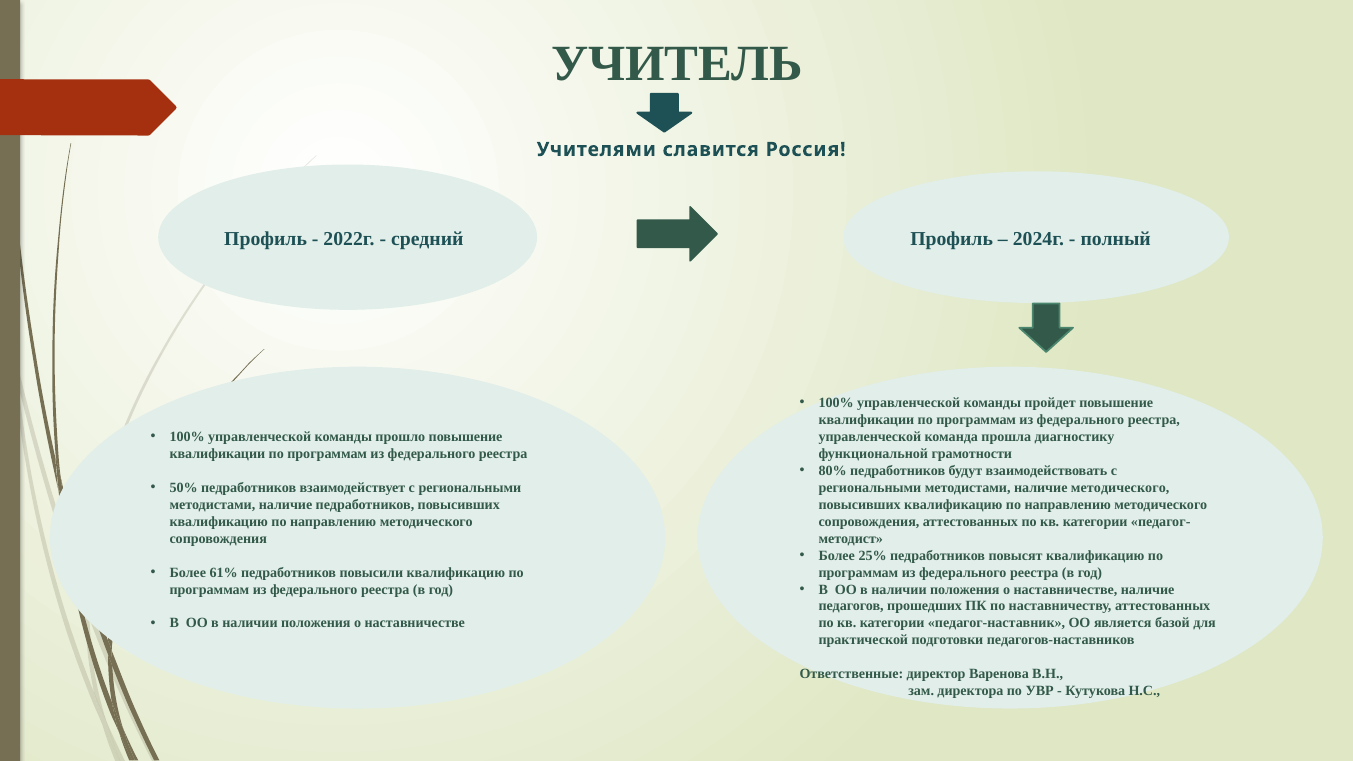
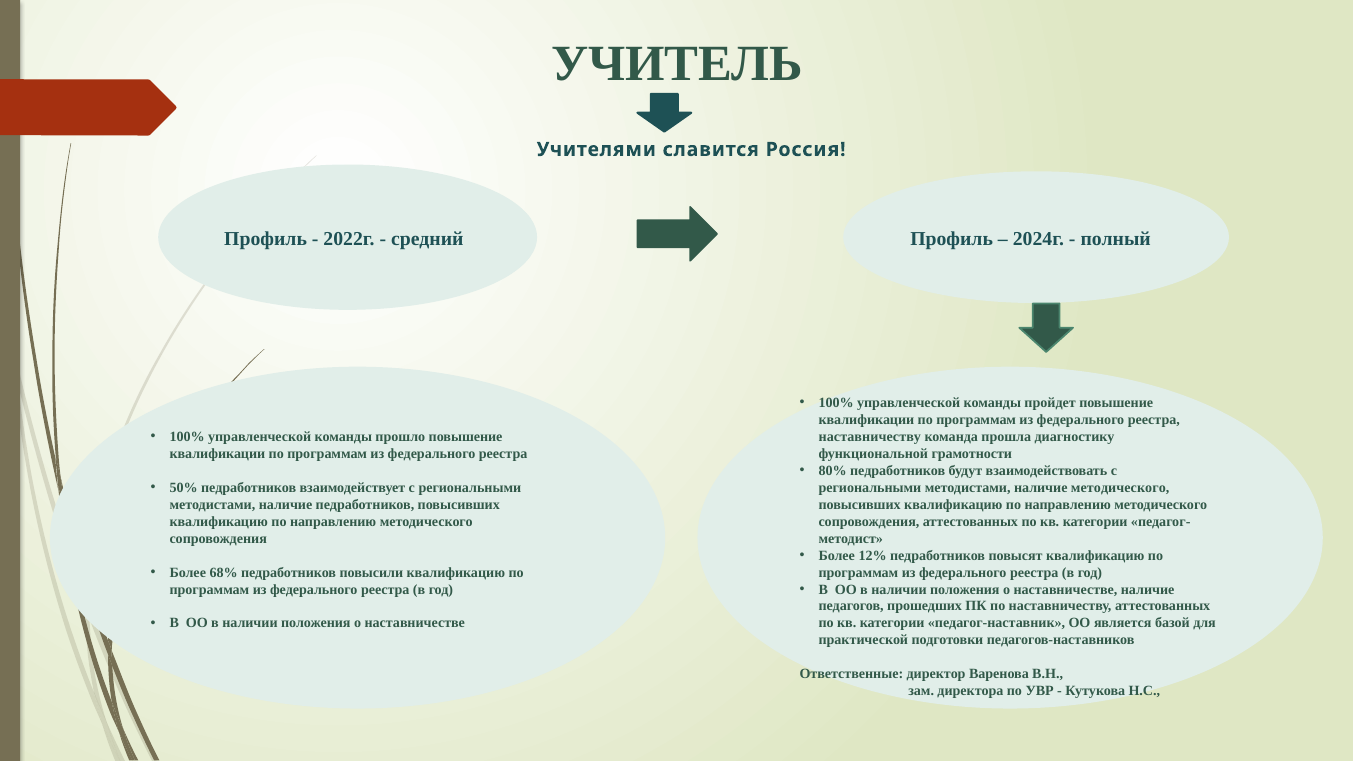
управленческой: управленческой -> наставничеству (870, 437)
25%: 25% -> 12% (873, 556)
61%: 61% -> 68% (224, 572)
